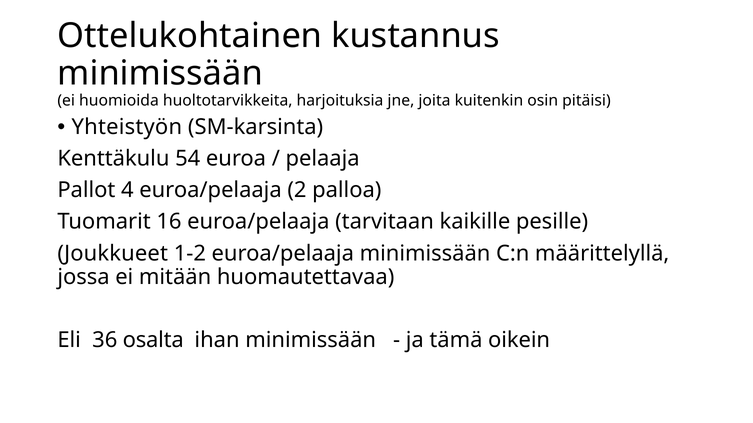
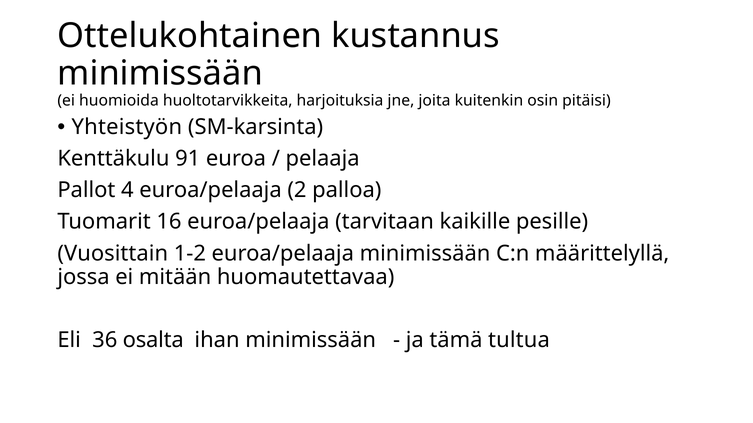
54: 54 -> 91 (188, 159)
Joukkueet: Joukkueet -> Vuosittain (113, 254)
oikein: oikein -> tultua (519, 340)
